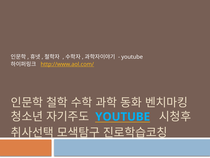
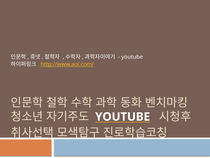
YOUTUBE colour: light blue -> white (123, 116)
